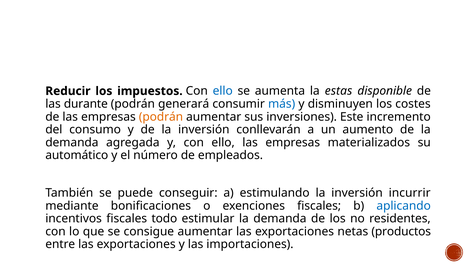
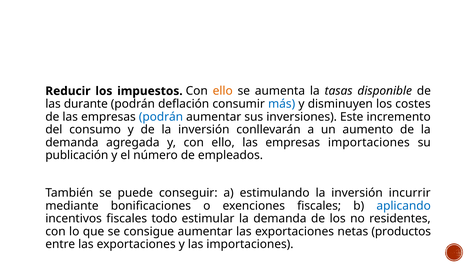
ello colour: blue -> orange (223, 91)
estas: estas -> tasas (339, 91)
generará: generará -> deflación (184, 104)
podrán colour: orange -> blue (161, 117)
empresas materializados: materializados -> importaciones (369, 142)
automático: automático -> publicación (77, 155)
